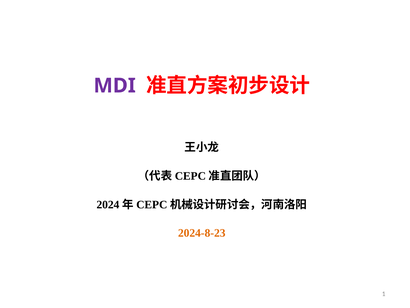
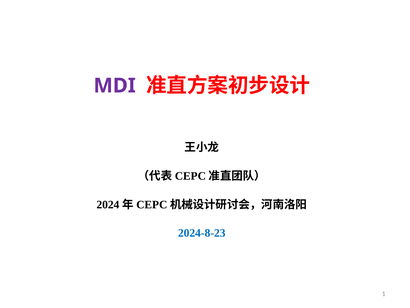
2024-8-23 colour: orange -> blue (202, 233)
